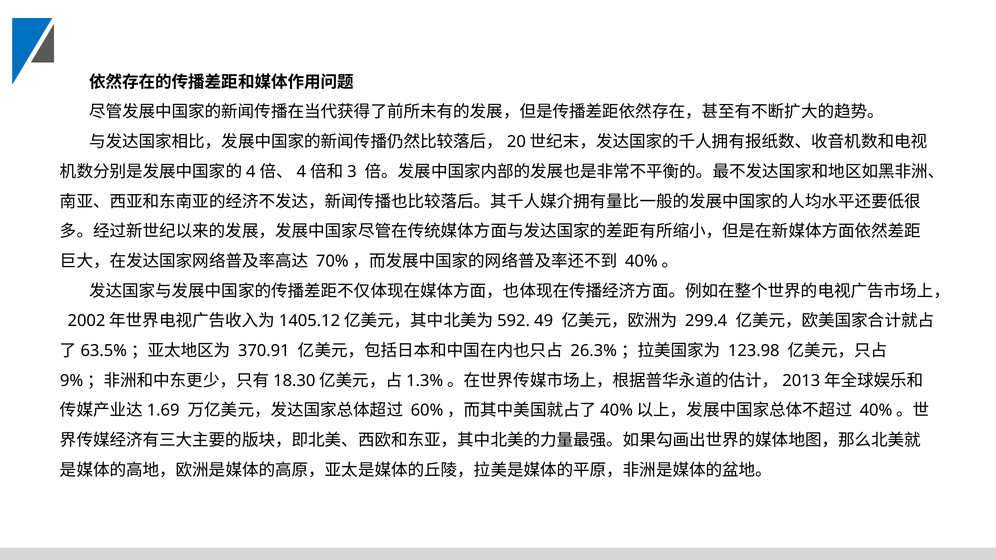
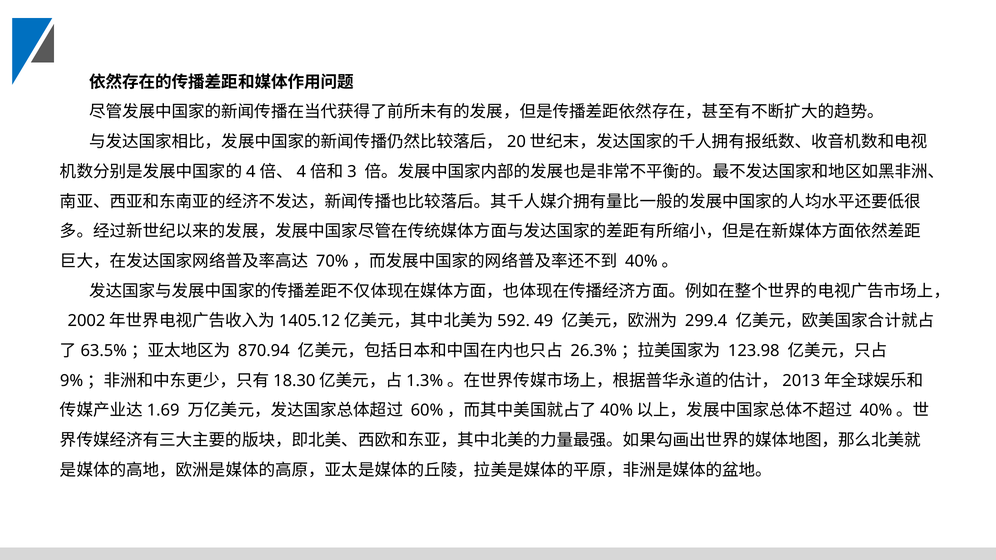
370.91: 370.91 -> 870.94 (264, 351)
